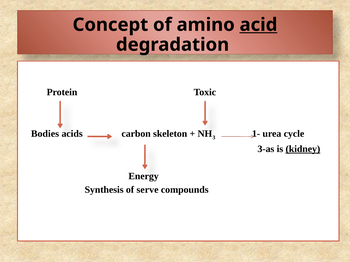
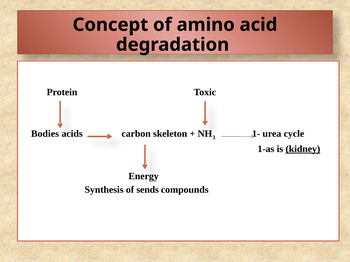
acid underline: present -> none (258, 25)
3-as: 3-as -> 1-as (266, 149)
serve: serve -> sends (148, 190)
